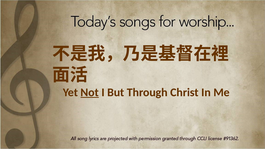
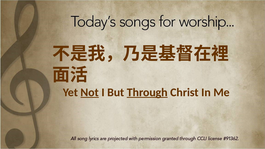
Through underline: none -> present (147, 92)
